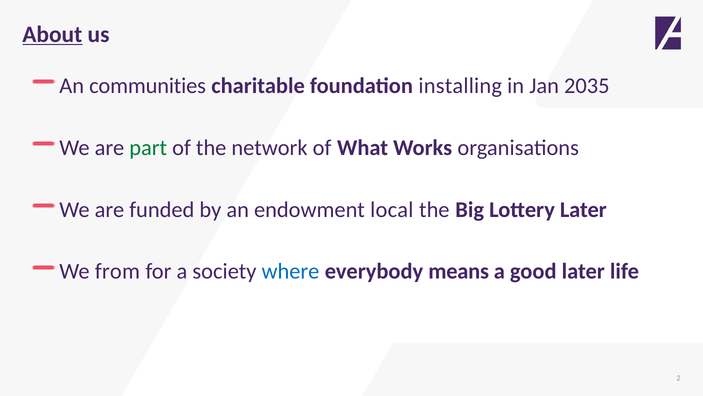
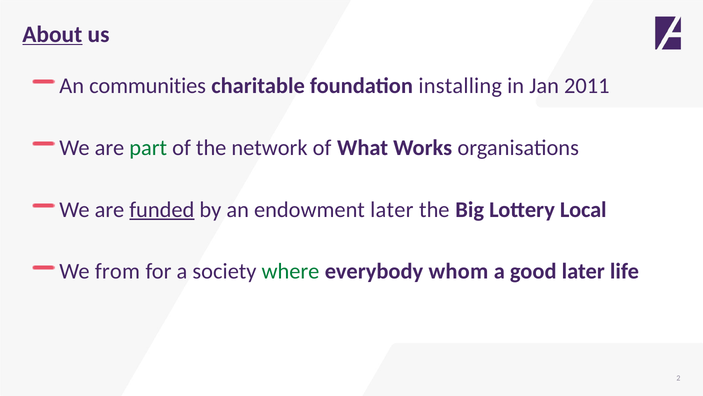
2035: 2035 -> 2011 (587, 86)
funded underline: none -> present (162, 209)
endowment local: local -> later (392, 209)
Lottery Later: Later -> Local (583, 209)
where colour: blue -> green (290, 271)
means: means -> whom (458, 271)
